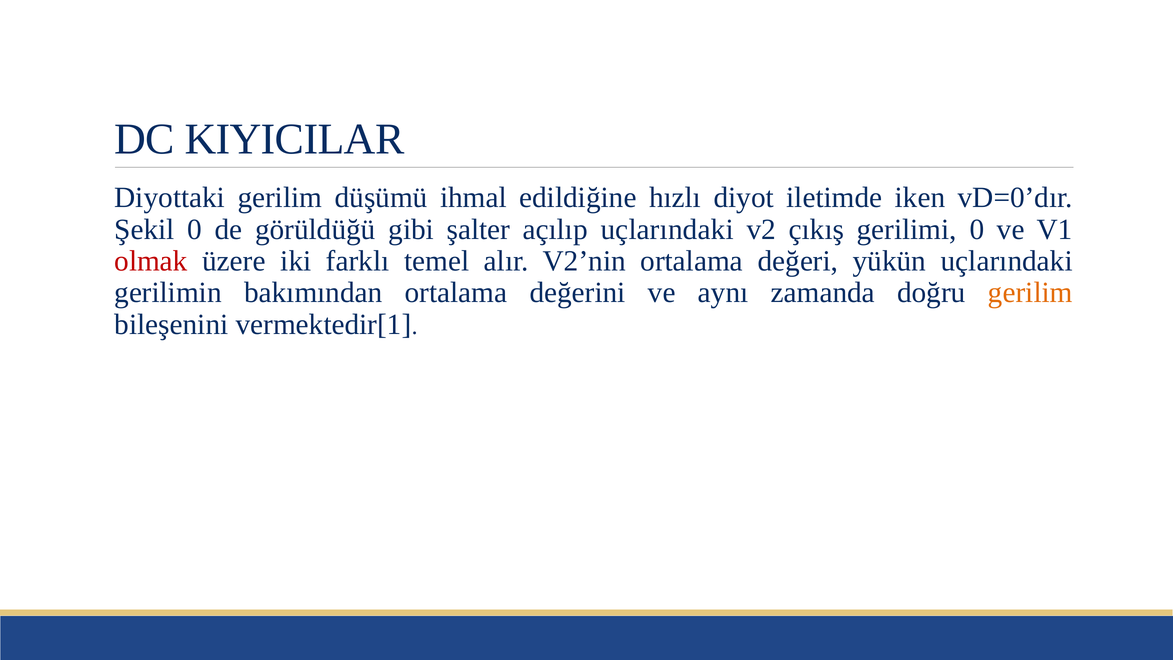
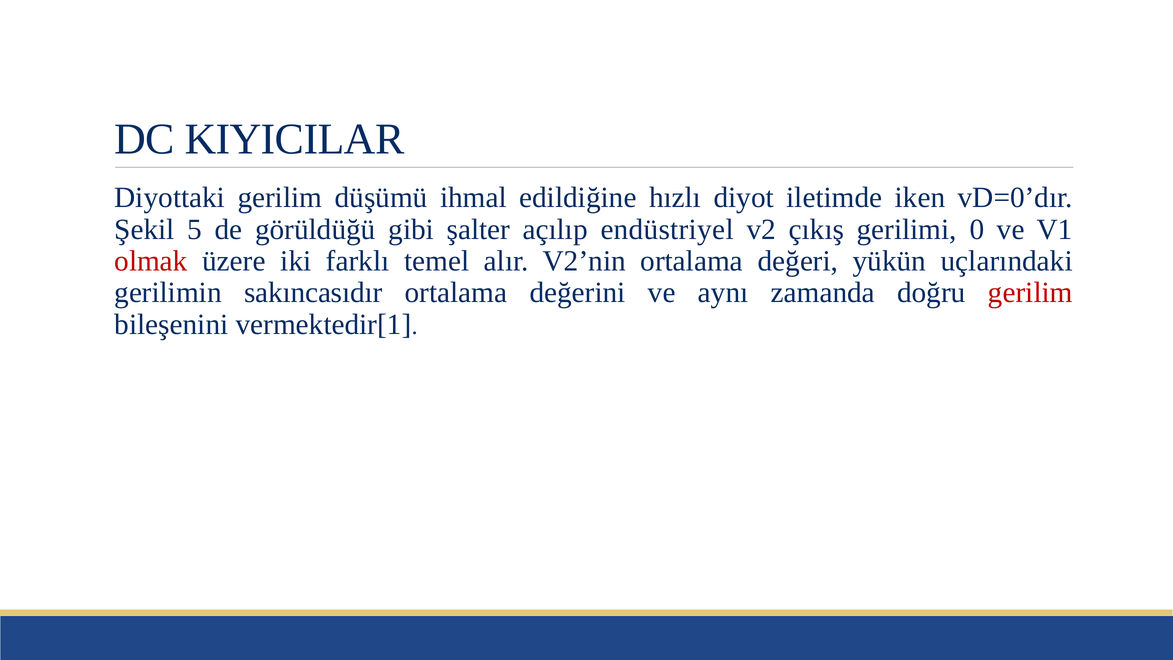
Şekil 0: 0 -> 5 (195, 229)
açılıp uçlarındaki: uçlarındaki -> endüstriyel (667, 229)
bakımından: bakımından -> sakıncasıdır (313, 293)
gerilim colour: orange -> red (1030, 293)
